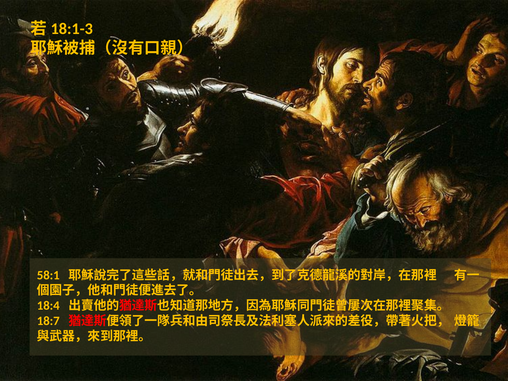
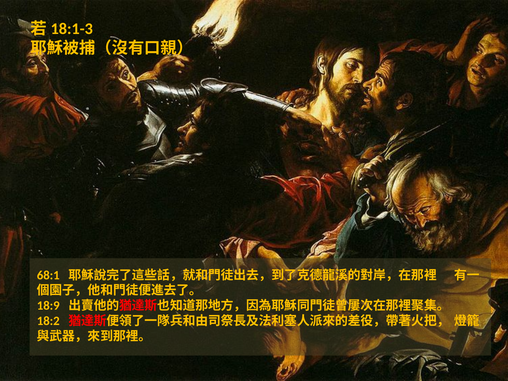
58:1: 58:1 -> 68:1 (48, 275)
18:4: 18:4 -> 18:9 (48, 306)
18:7: 18:7 -> 18:2 (48, 321)
